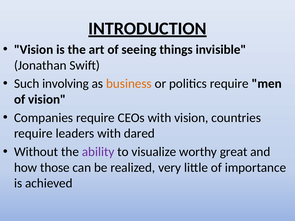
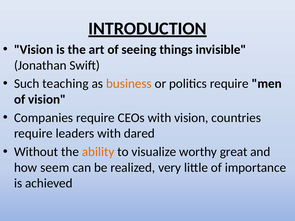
involving: involving -> teaching (65, 84)
ability colour: purple -> orange (98, 152)
those: those -> seem (55, 168)
